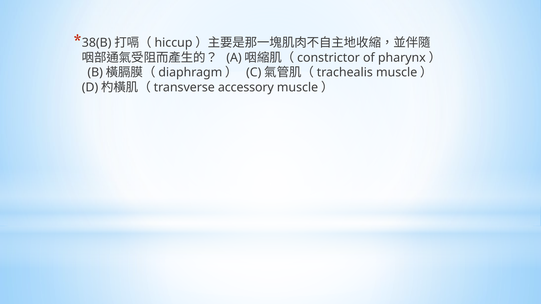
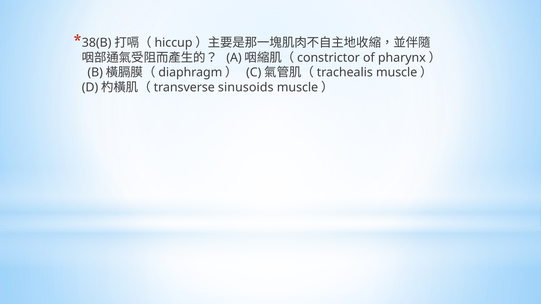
accessory: accessory -> sinusoids (246, 87)
